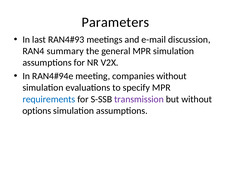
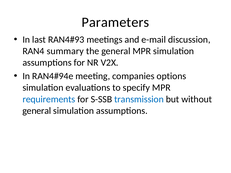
companies without: without -> options (171, 76)
transmission colour: purple -> blue (139, 99)
options: options -> general (37, 111)
